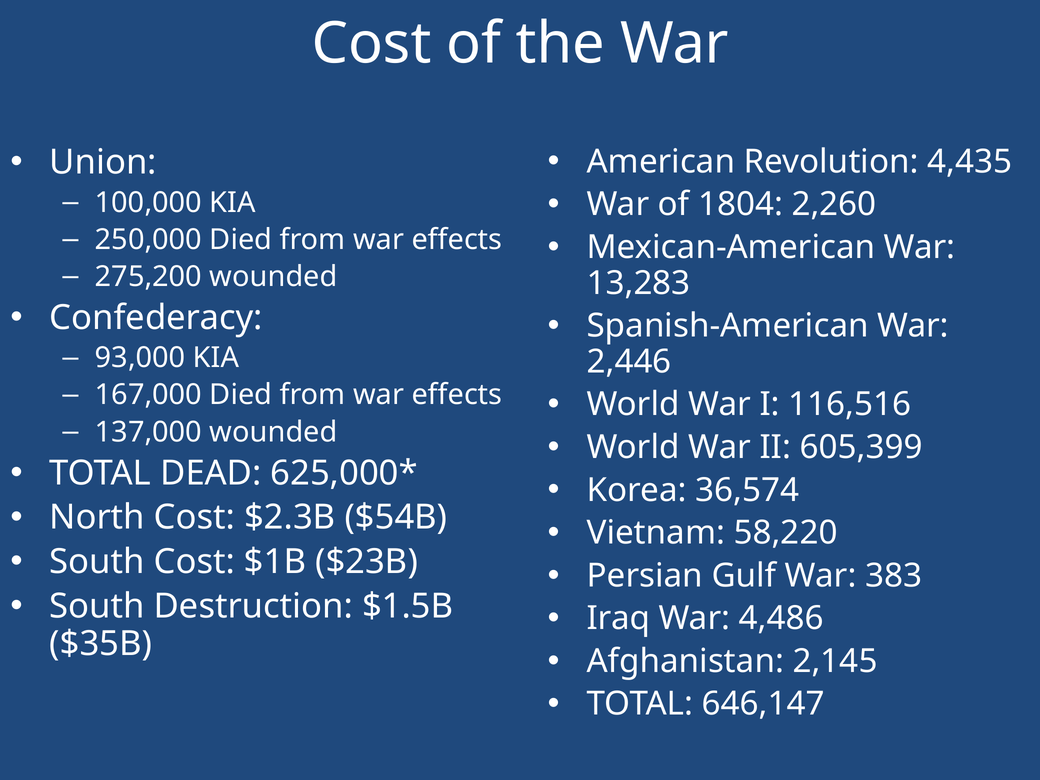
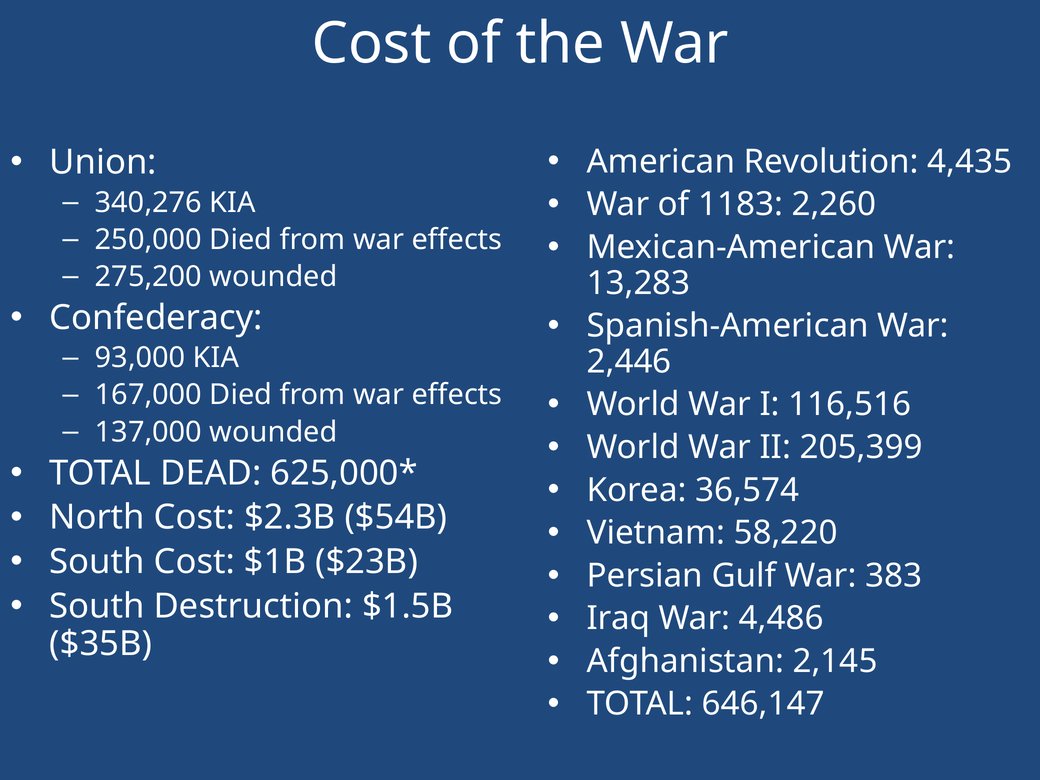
1804: 1804 -> 1183 (740, 204)
100,000: 100,000 -> 340,276 (148, 203)
605,399: 605,399 -> 205,399 (861, 447)
